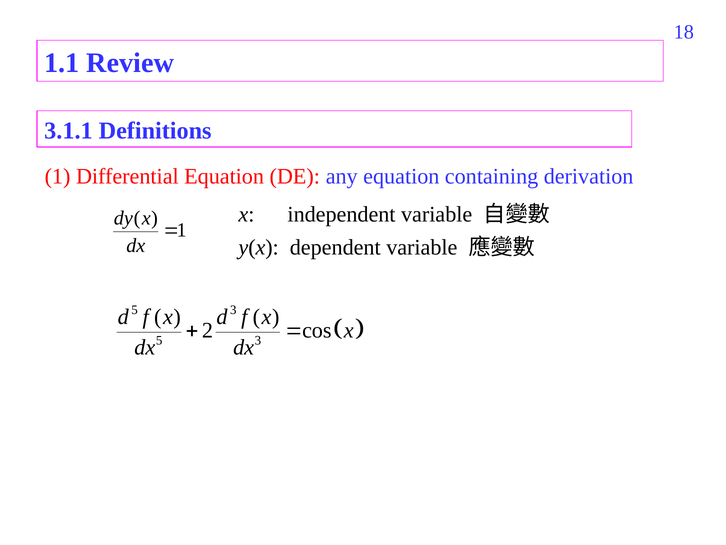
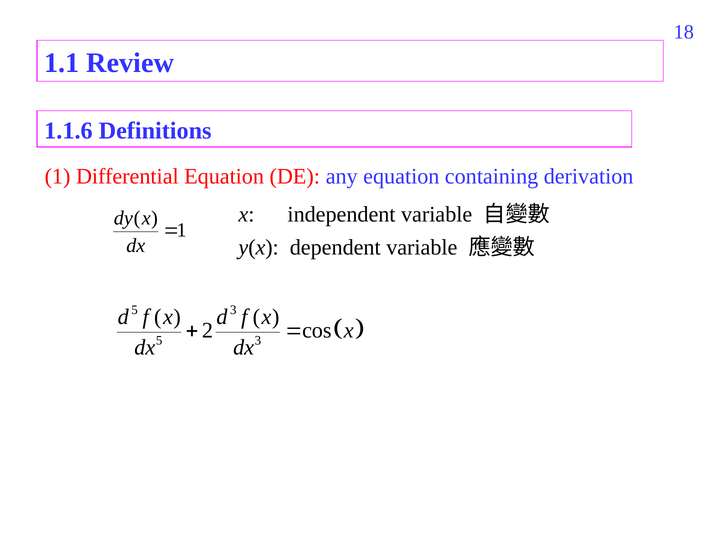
3.1.1: 3.1.1 -> 1.1.6 (68, 130)
